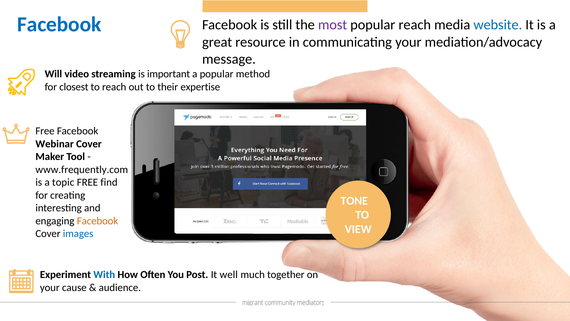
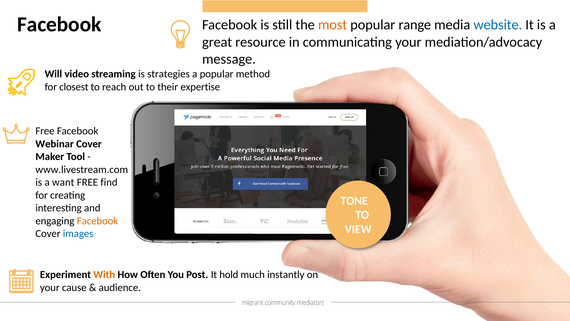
Facebook colour: blue -> black (59, 25)
most colour: purple -> orange (333, 25)
popular reach: reach -> range (415, 25)
important: important -> strategies (169, 74)
www.frequently.com: www.frequently.com -> www.livestream.com (82, 169)
topic: topic -> want (63, 182)
With colour: blue -> orange (104, 274)
well: well -> hold (229, 274)
together: together -> instantly (286, 274)
